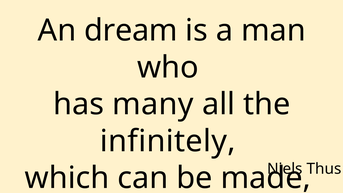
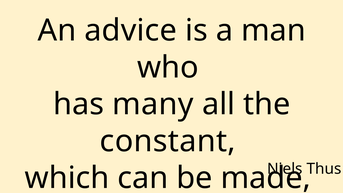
dream: dream -> advice (131, 30)
infinitely: infinitely -> constant (168, 141)
